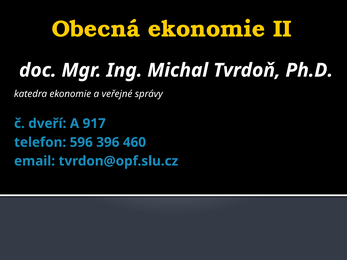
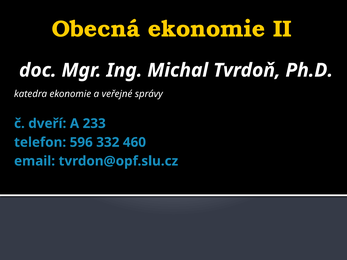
917: 917 -> 233 (94, 124)
396: 396 -> 332 (108, 142)
